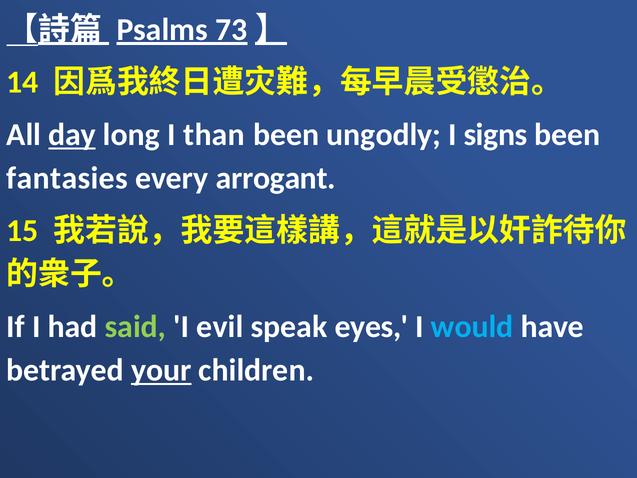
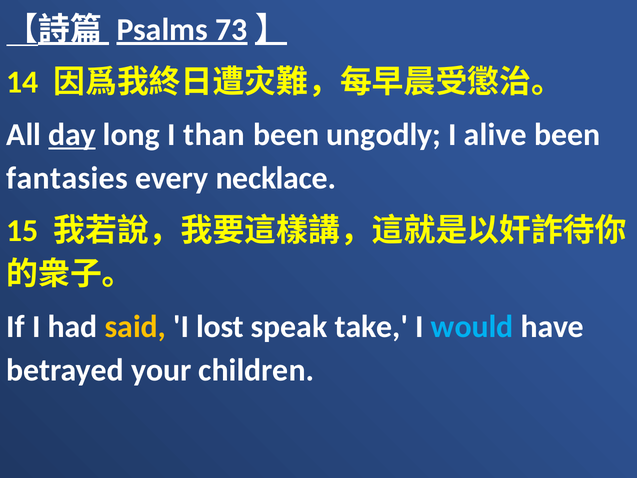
signs: signs -> alive (495, 135)
arrogant: arrogant -> necklace (276, 178)
said colour: light green -> yellow (135, 327)
evil: evil -> lost (220, 327)
eyes: eyes -> take (371, 327)
your underline: present -> none (161, 370)
